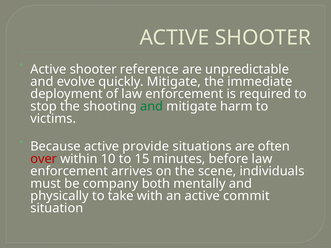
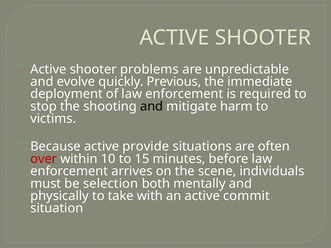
reference: reference -> problems (149, 69)
quickly Mitigate: Mitigate -> Previous (174, 82)
and colour: green -> black (152, 106)
company: company -> selection (111, 184)
